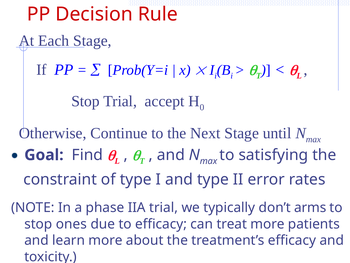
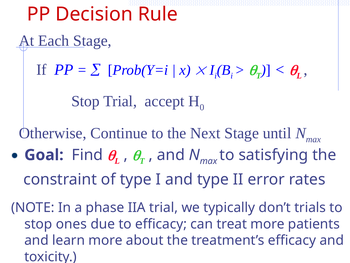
arms: arms -> trials (310, 207)
